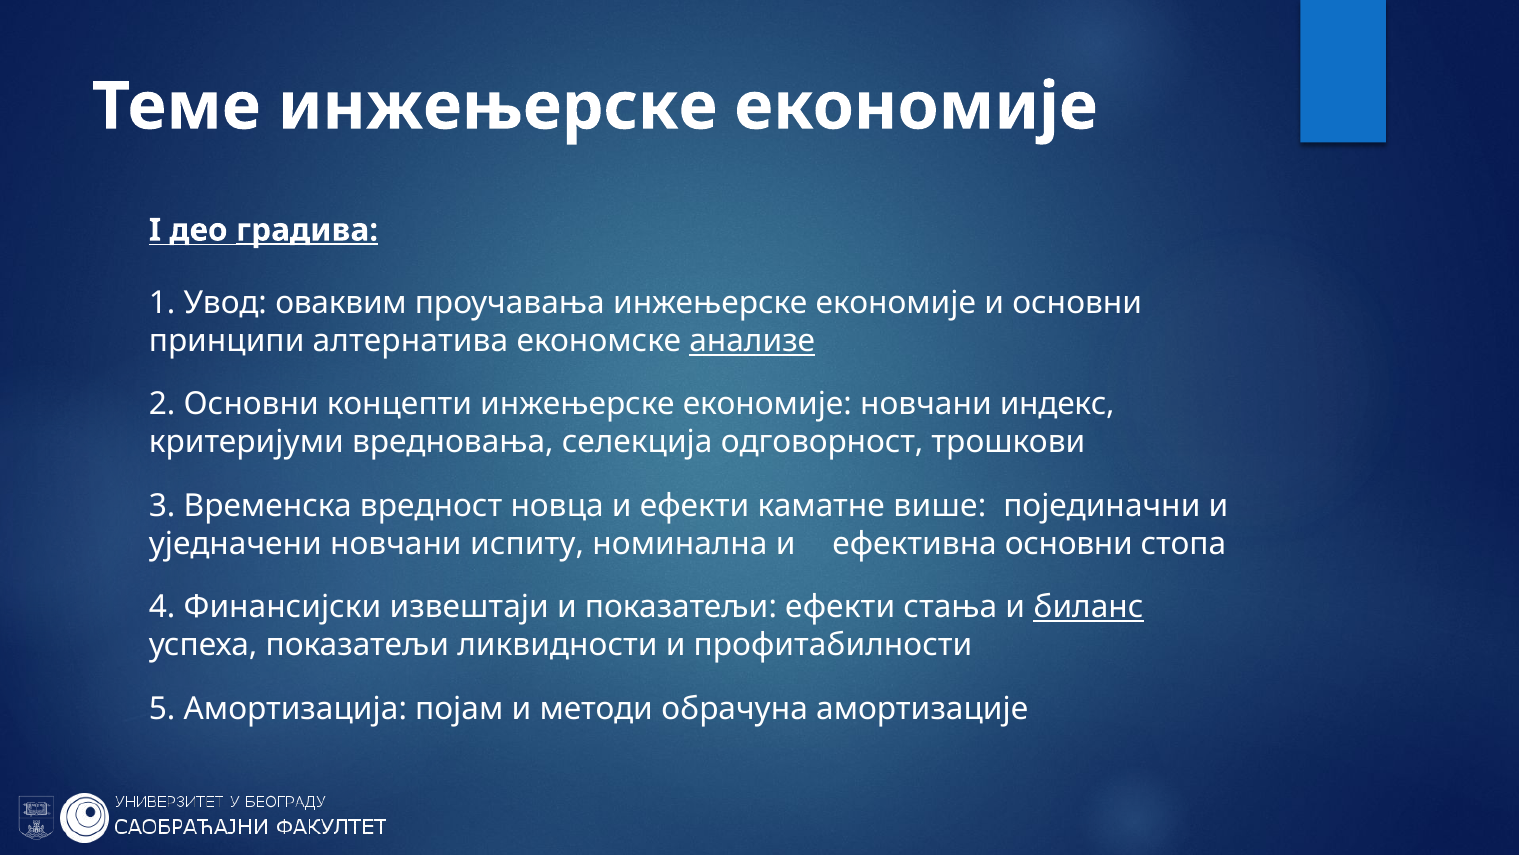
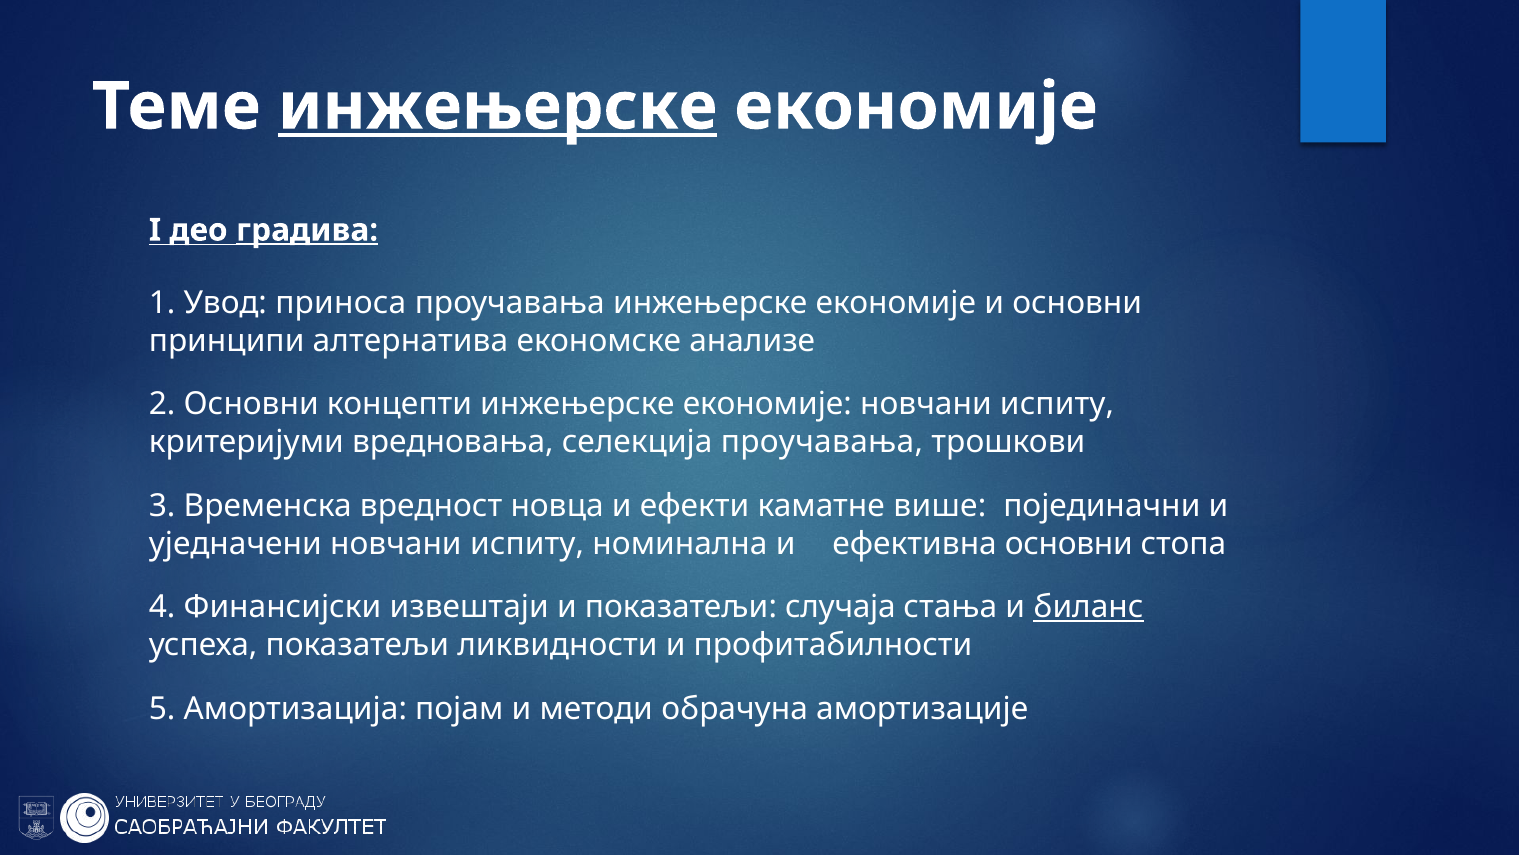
инжењерске underline: none -> present (498, 107)
оваквим: оваквим -> приноса (341, 303)
анализе underline: present -> none (752, 341)
економије новчани индекс: индекс -> испиту (1057, 404)
селекција одговорност: одговорност -> проучавања (822, 442)
показатељи ефекти: ефекти -> случаја (840, 607)
